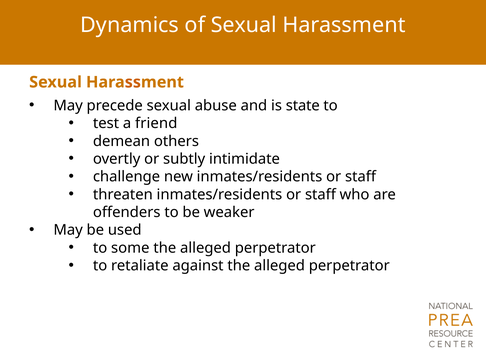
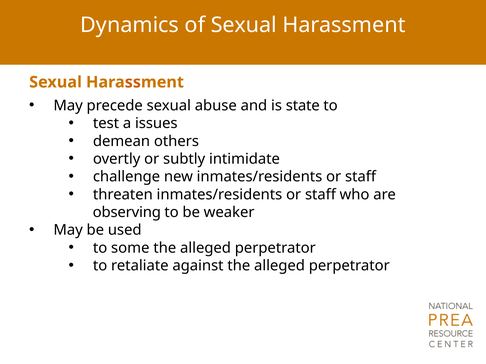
friend: friend -> issues (156, 123)
offenders: offenders -> observing (127, 213)
